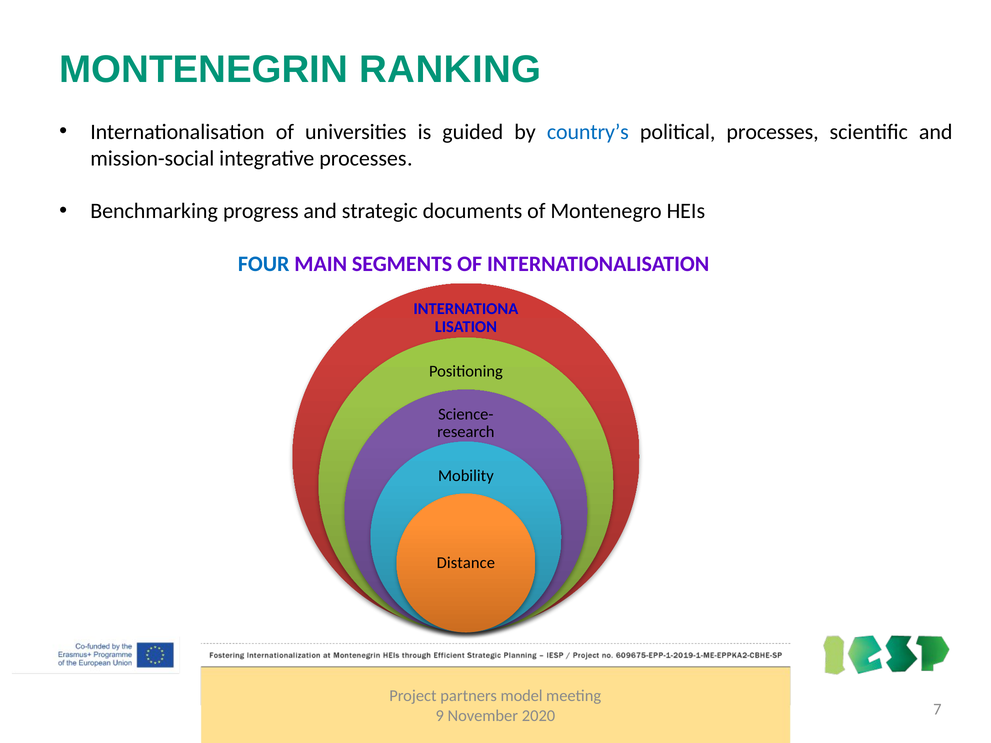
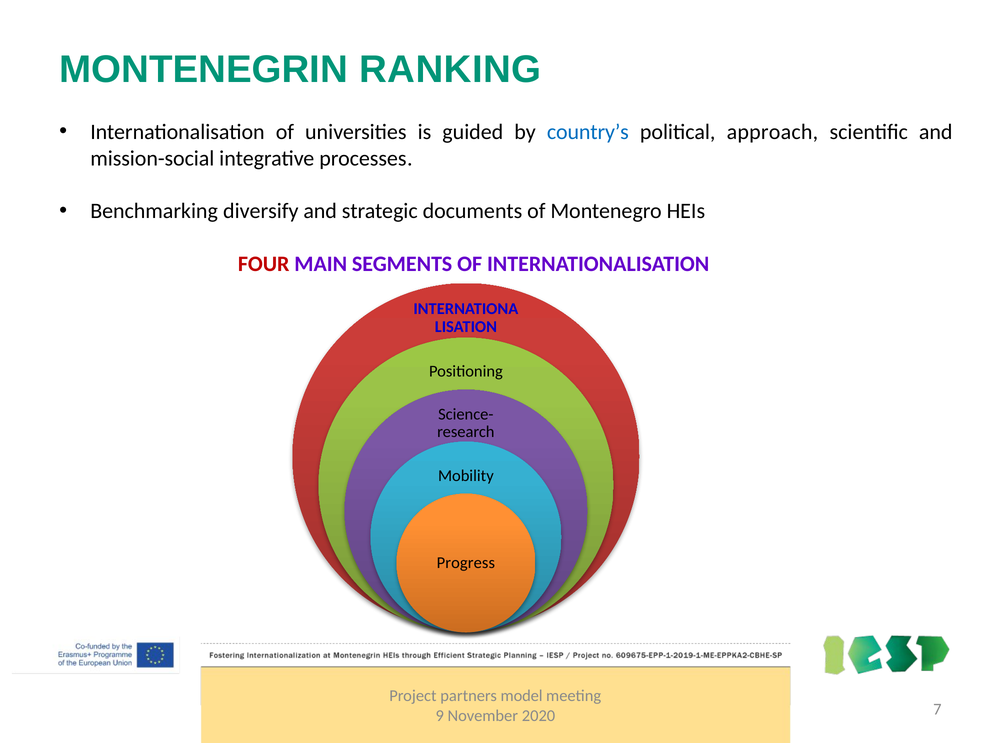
political processes: processes -> approach (772, 132)
progress: progress -> diversify (261, 211)
FOUR colour: blue -> red (264, 264)
Distance: Distance -> Progress (466, 563)
